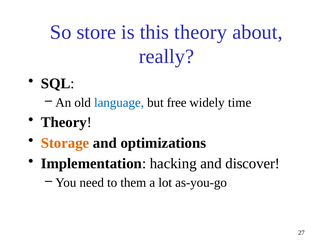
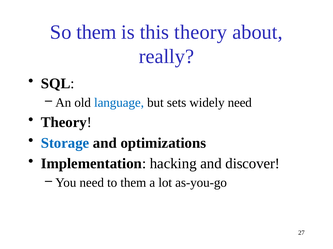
So store: store -> them (96, 32)
free: free -> sets (177, 103)
widely time: time -> need (240, 103)
Storage colour: orange -> blue (65, 143)
